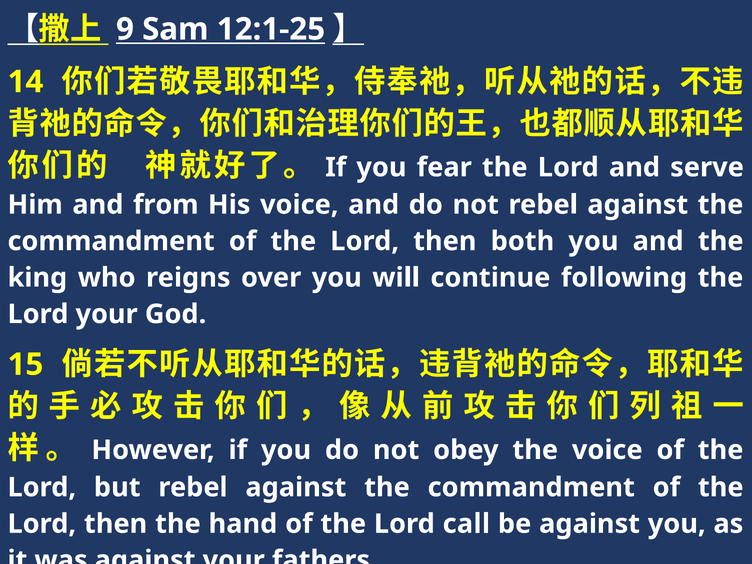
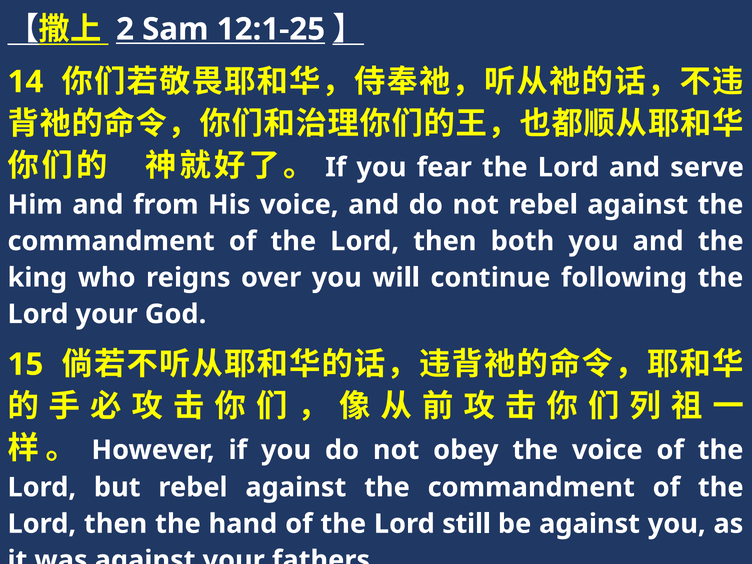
9: 9 -> 2 (125, 29)
call: call -> still (467, 524)
